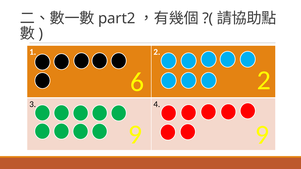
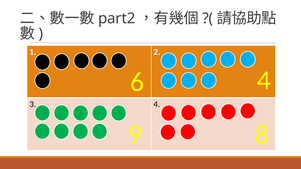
6 2: 2 -> 4 (264, 80)
9 9: 9 -> 8 (262, 135)
